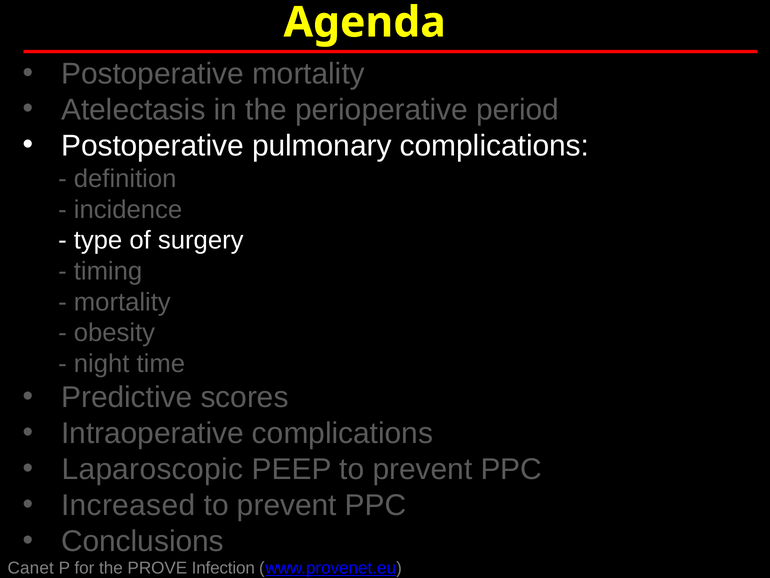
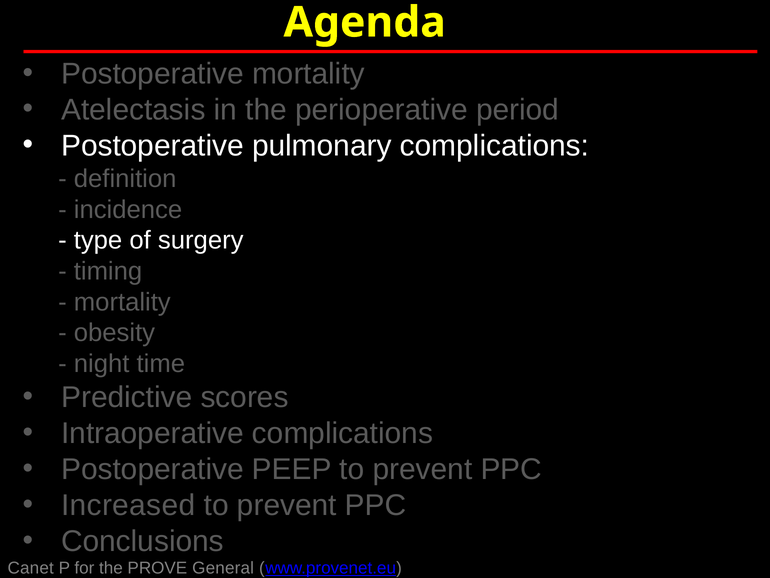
Laparoscopic: Laparoscopic -> Postoperative (152, 469)
Infection: Infection -> General (223, 568)
